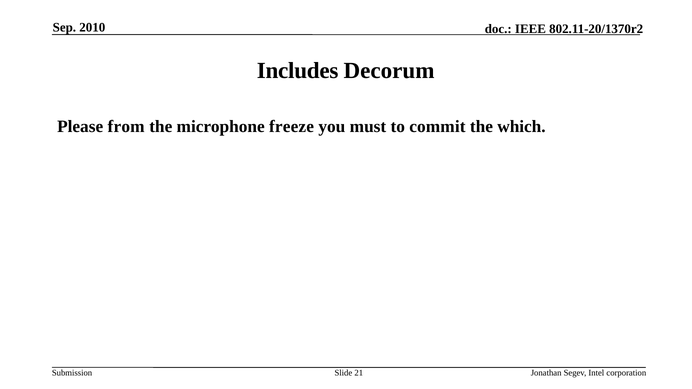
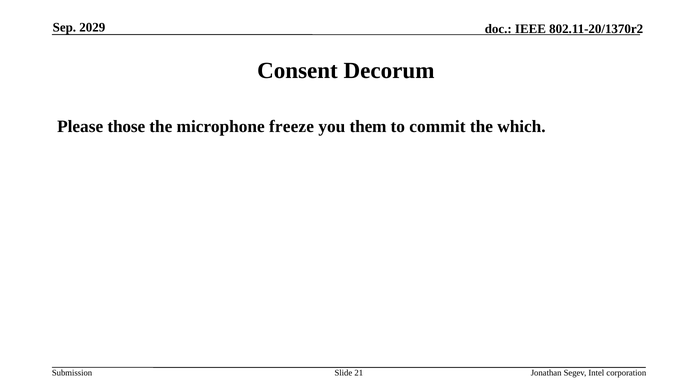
2010: 2010 -> 2029 (92, 28)
Includes: Includes -> Consent (297, 71)
from: from -> those (126, 127)
must: must -> them (368, 127)
